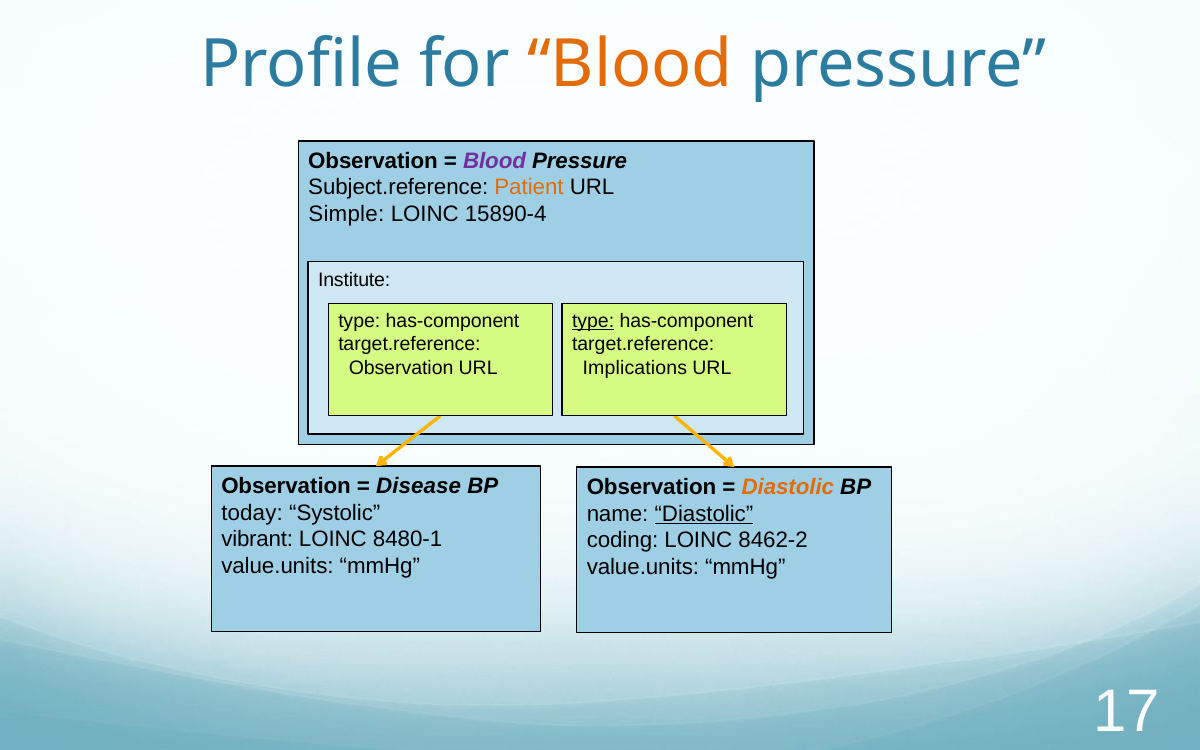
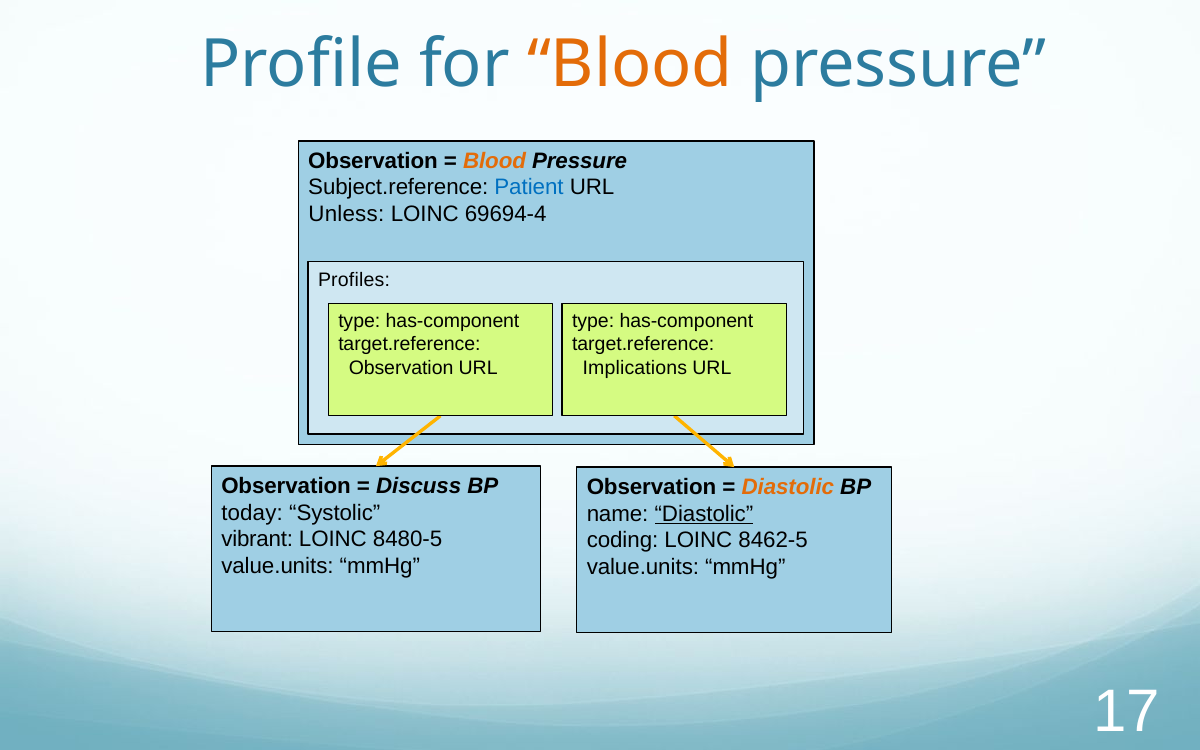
Blood colour: purple -> orange (494, 161)
Patient colour: orange -> blue (529, 188)
Simple: Simple -> Unless (346, 214)
15890-4: 15890-4 -> 69694-4 (506, 214)
Institute: Institute -> Profiles (354, 280)
type underline: present -> none (593, 321)
Disease: Disease -> Discuss (419, 486)
8480-1: 8480-1 -> 8480-5 (408, 539)
8462-2: 8462-2 -> 8462-5 (773, 540)
